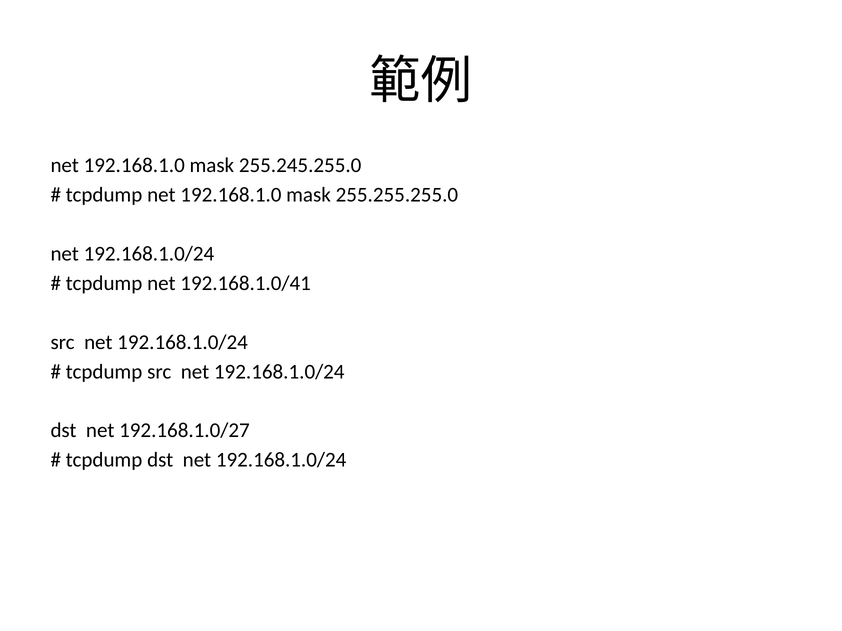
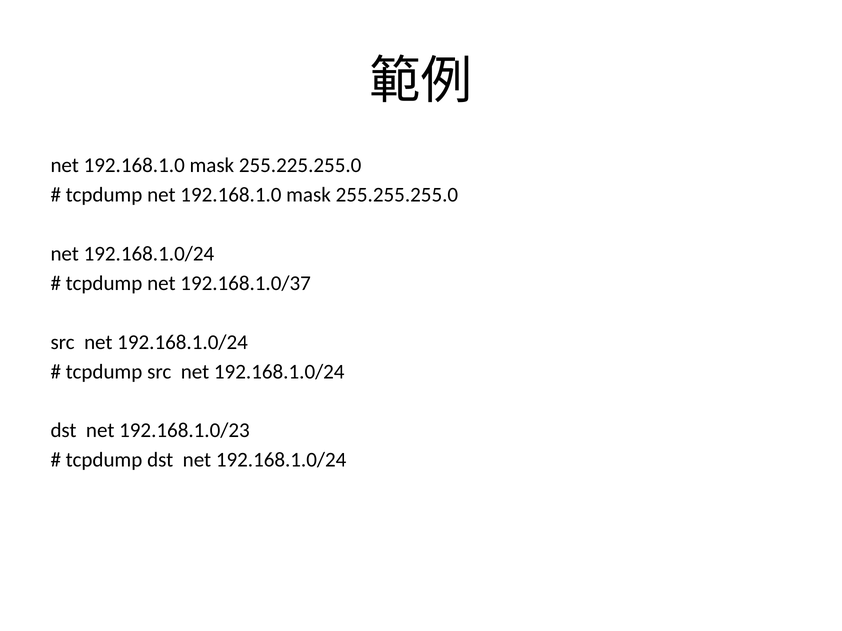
255.245.255.0: 255.245.255.0 -> 255.225.255.0 (300, 166)
192.168.1.0/41: 192.168.1.0/41 -> 192.168.1.0/37 (246, 284)
192.168.1.0/27: 192.168.1.0/27 -> 192.168.1.0/23 (184, 431)
